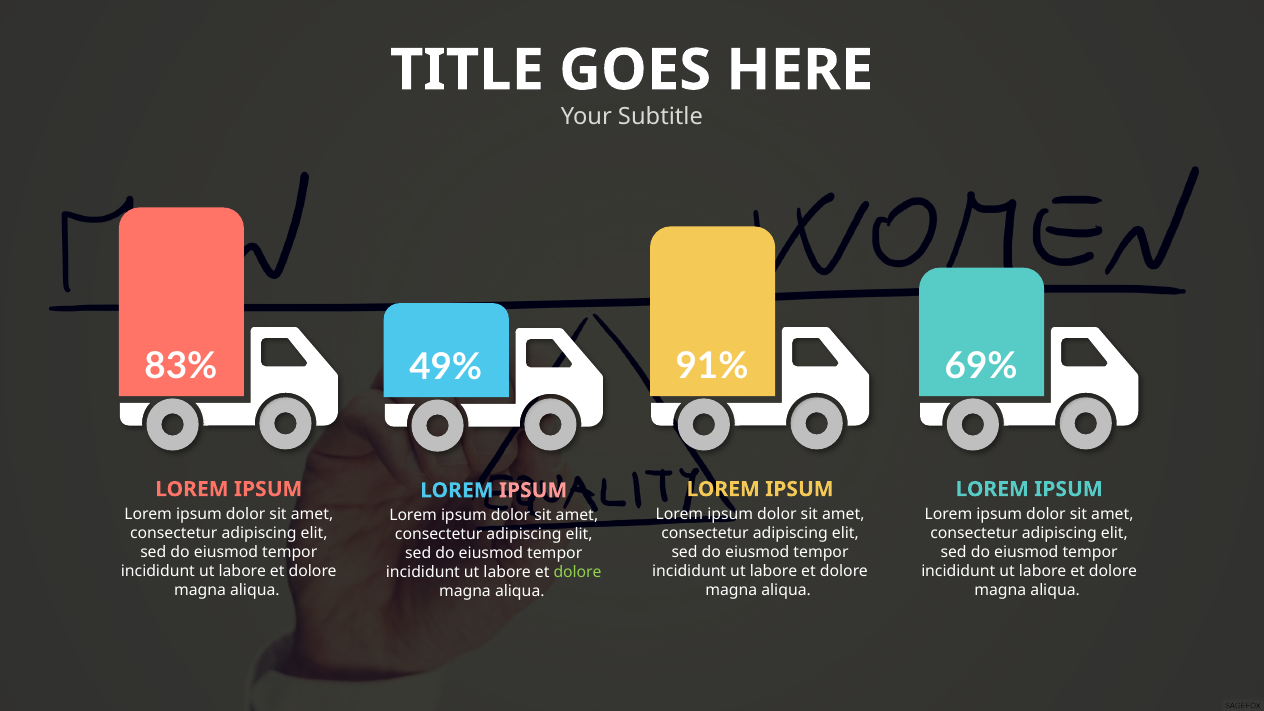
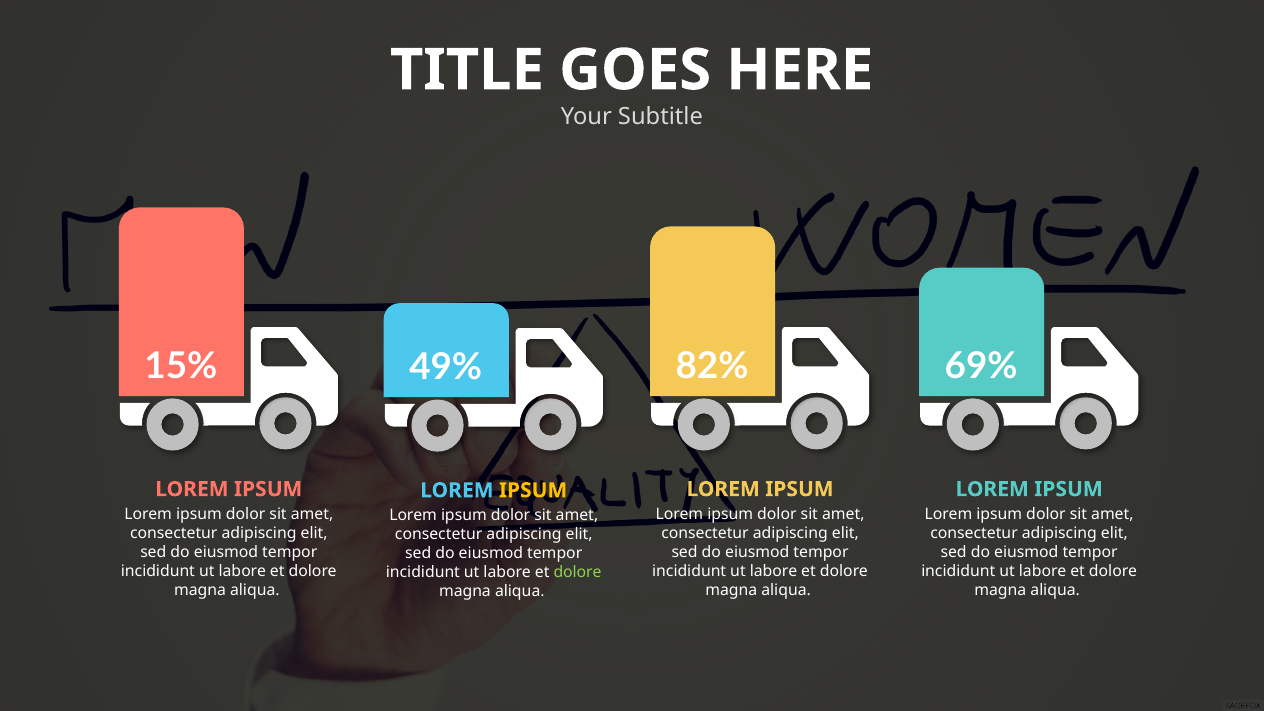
83%: 83% -> 15% (181, 367)
91%: 91% -> 82% (712, 367)
IPSUM colour: pink -> yellow (533, 490)
